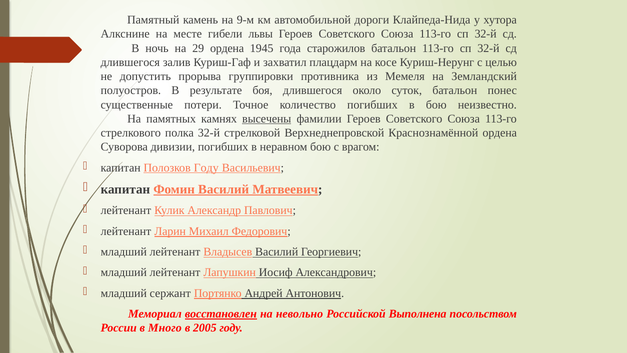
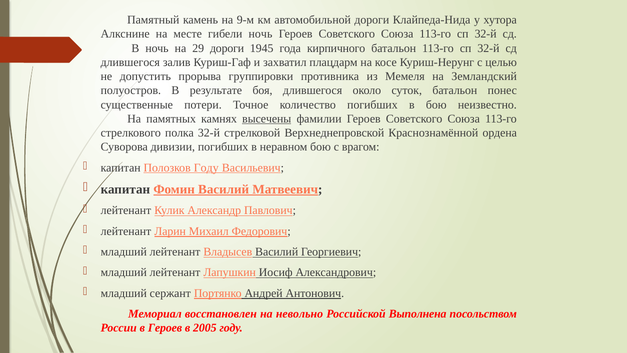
гибели львы: львы -> ночь (260, 34)
29 ордена: ордена -> дороги (227, 48)
старожилов: старожилов -> кирпичного (336, 48)
восстановлен underline: present -> none (221, 314)
в Много: Много -> Героев (165, 328)
